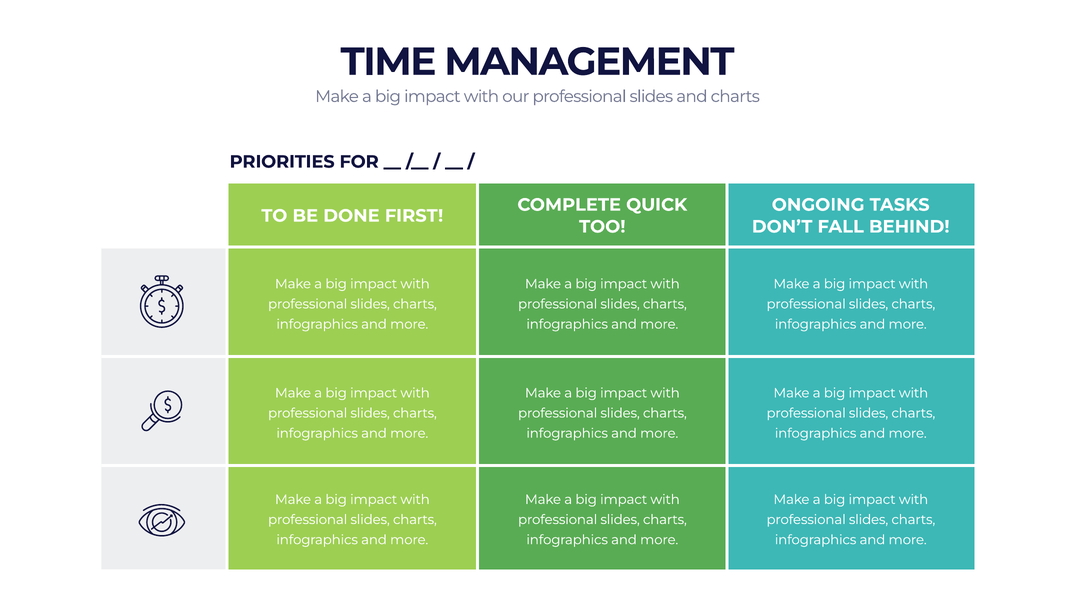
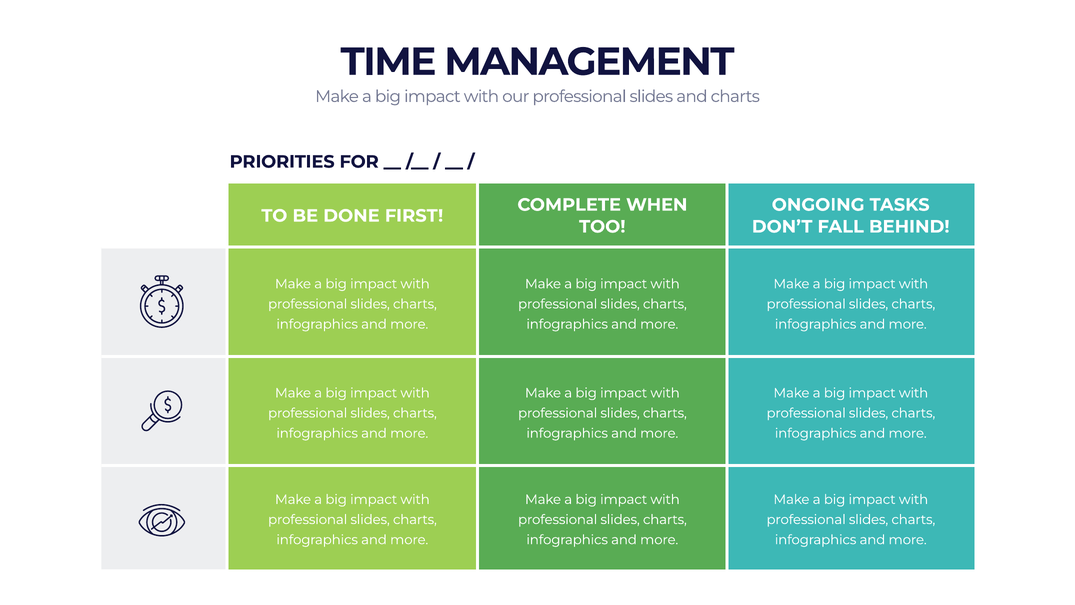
QUICK: QUICK -> WHEN (657, 205)
